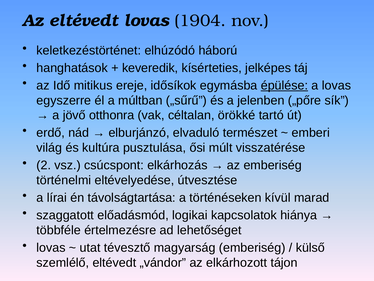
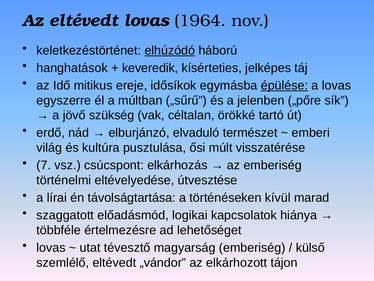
1904: 1904 -> 1964 (200, 21)
elhúzódó underline: none -> present (170, 50)
otthonra: otthonra -> szükség (112, 115)
2: 2 -> 7 (44, 165)
